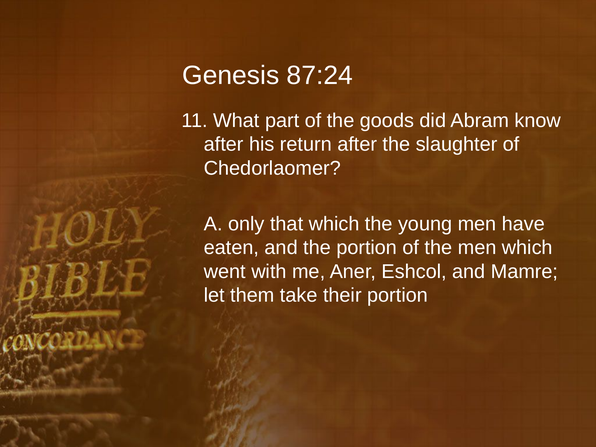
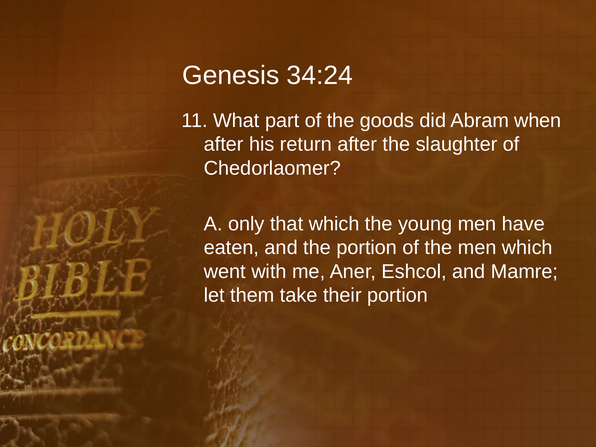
87:24: 87:24 -> 34:24 (320, 75)
know: know -> when (538, 121)
